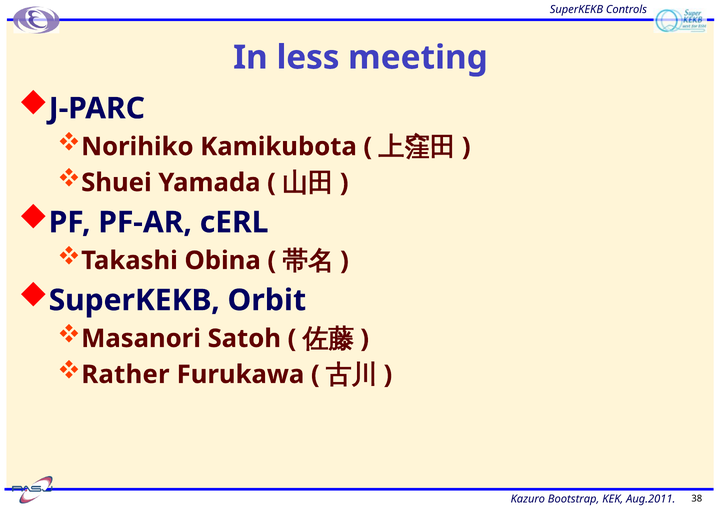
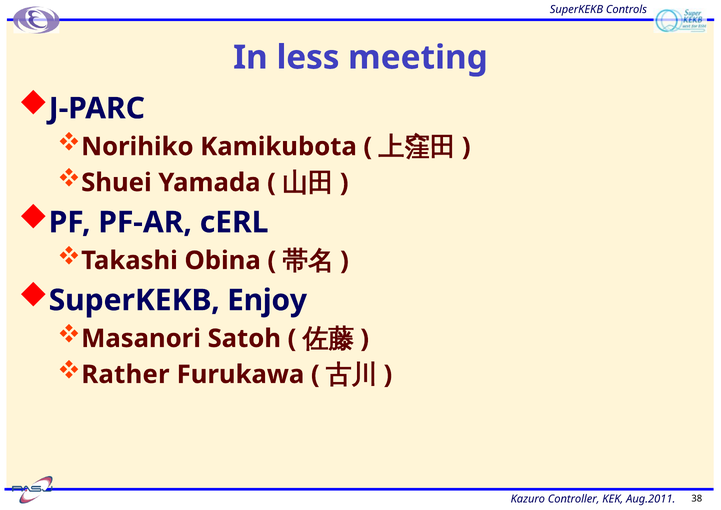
Orbit: Orbit -> Enjoy (267, 300)
Bootstrap: Bootstrap -> Controller (574, 499)
